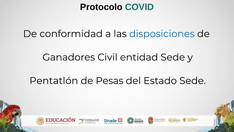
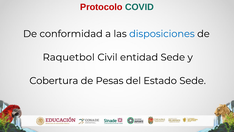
Protocolo colour: black -> red (101, 7)
Ganadores: Ganadores -> Raquetbol (69, 57)
Pentatlón: Pentatlón -> Cobertura (54, 81)
